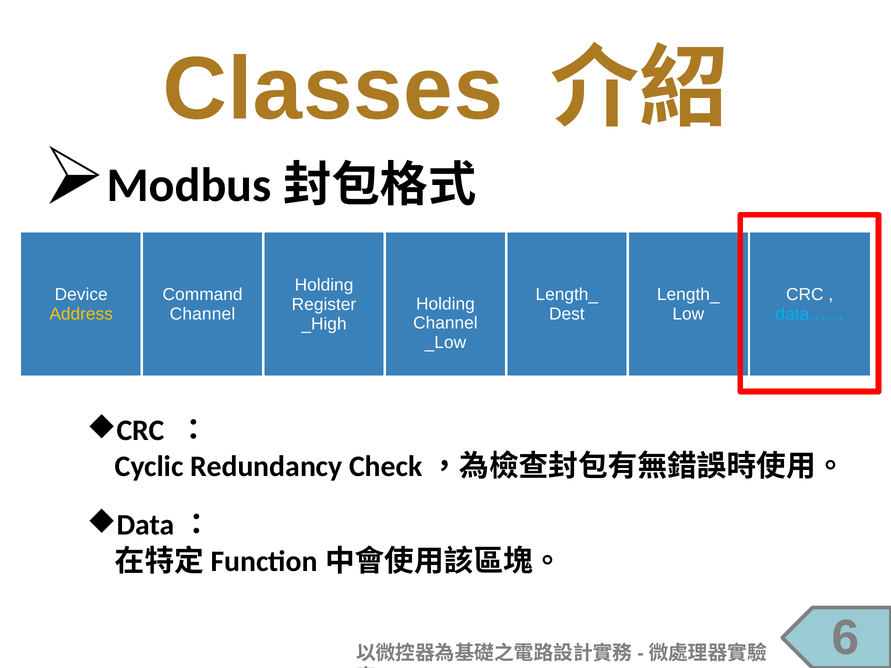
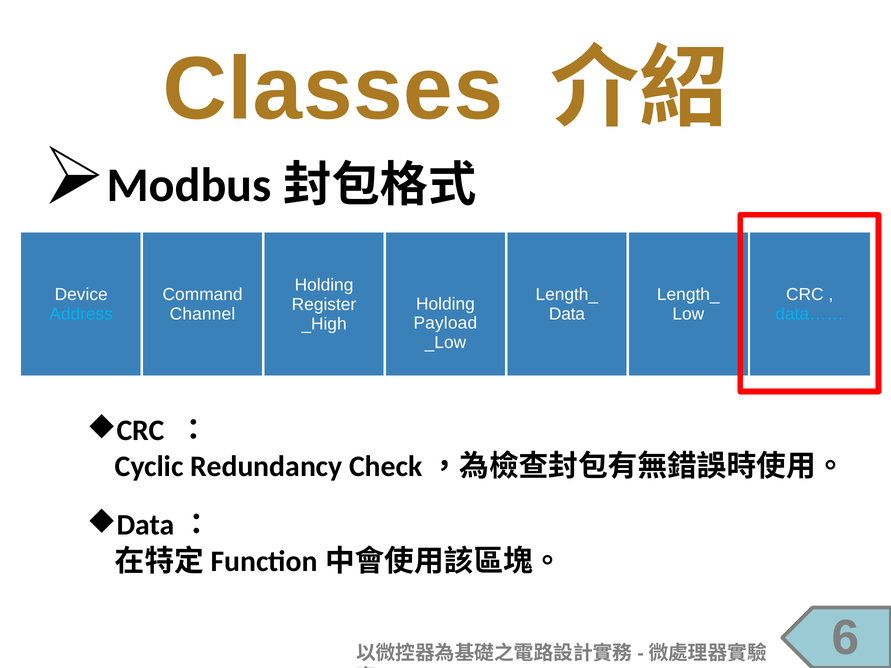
Address colour: yellow -> light blue (81, 314)
Dest: Dest -> Data (567, 314)
Channel: Channel -> Payload (445, 323)
